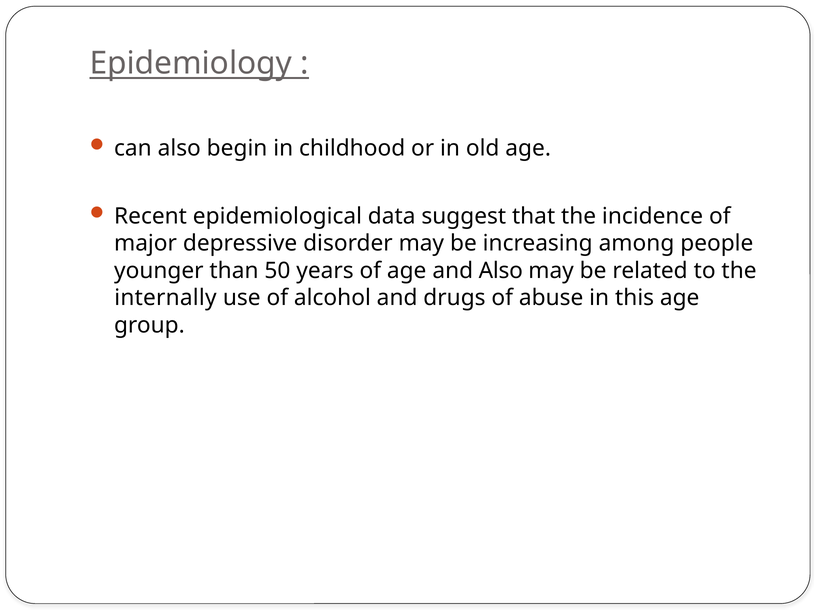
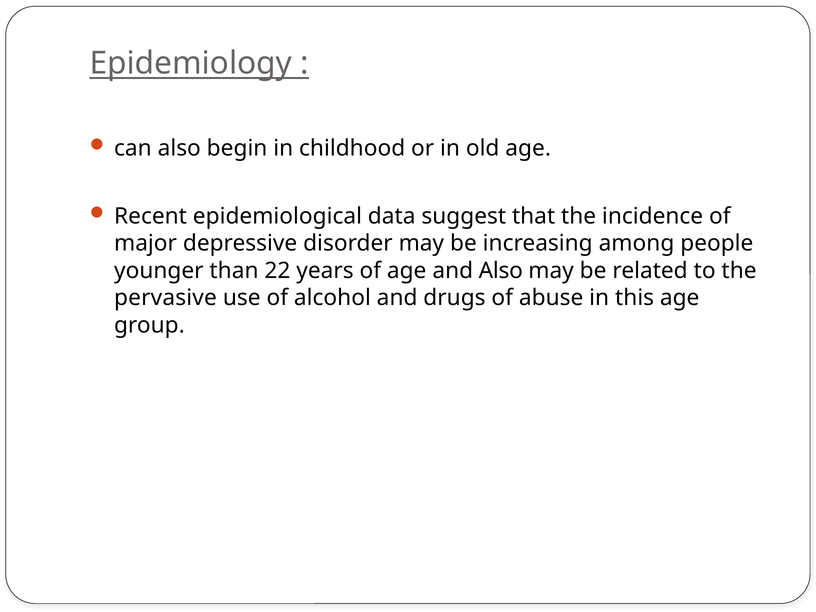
50: 50 -> 22 (277, 271)
internally: internally -> pervasive (165, 298)
